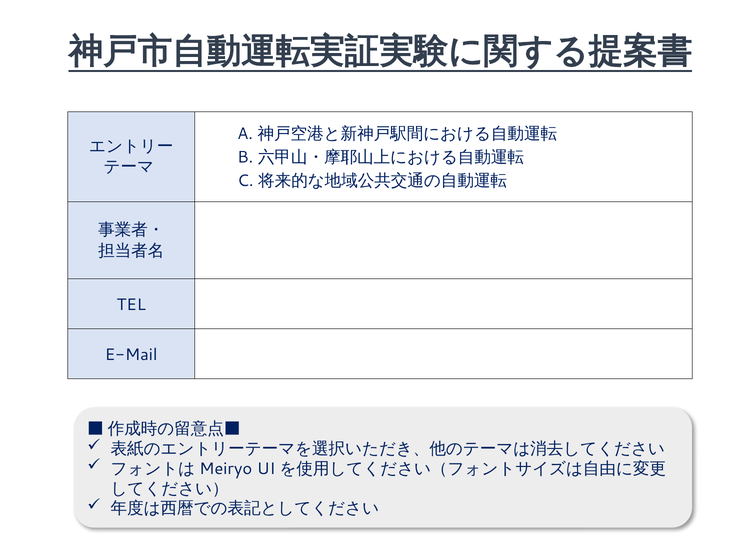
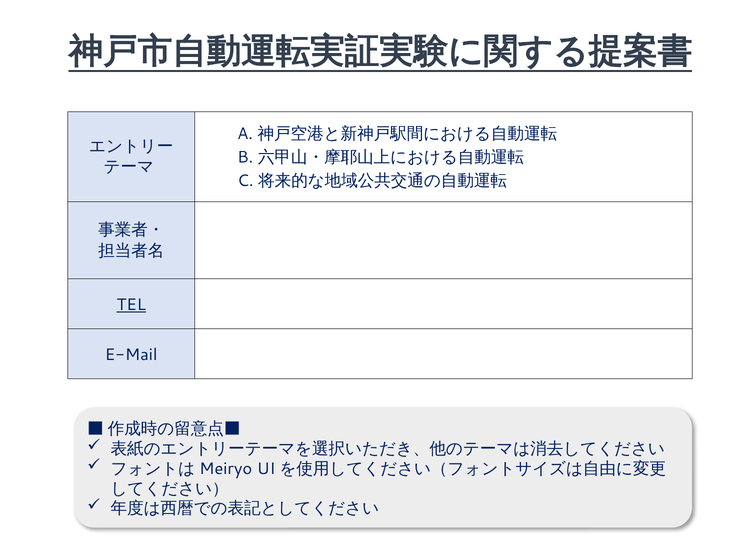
TEL underline: none -> present (131, 305)
